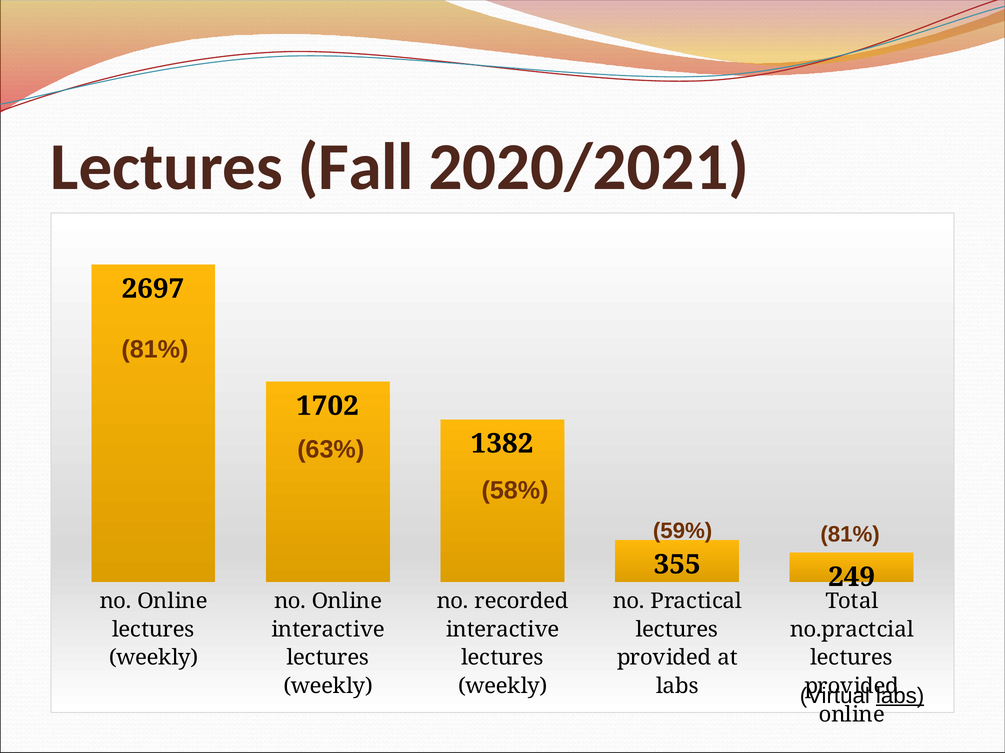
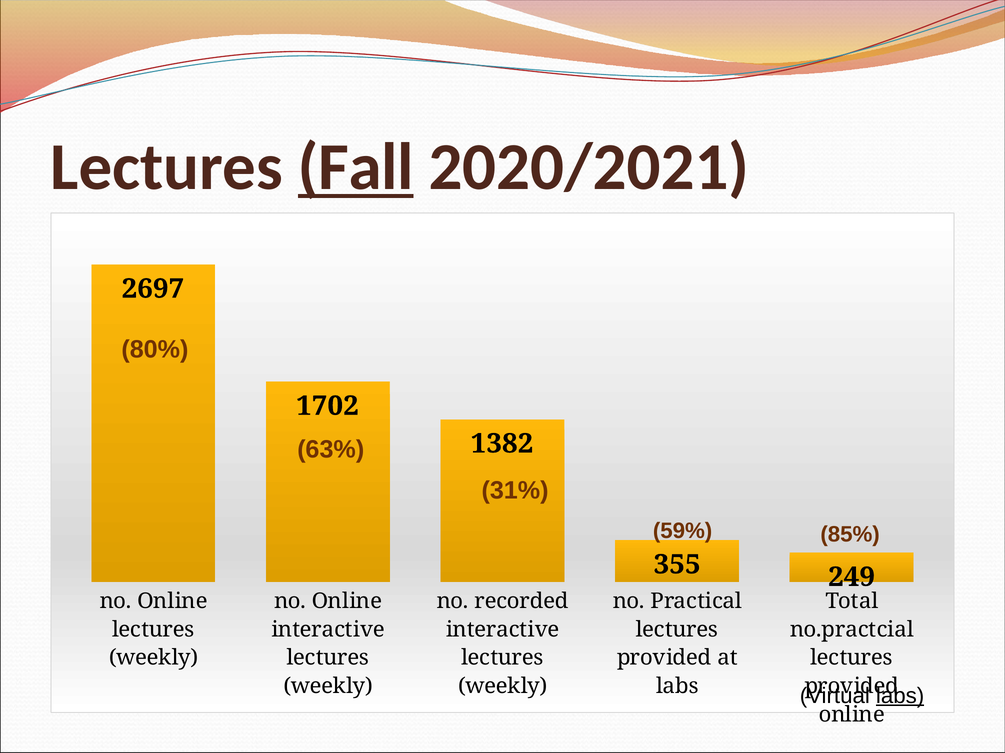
Fall underline: none -> present (356, 168)
81%: 81% -> 80% (155, 350)
58%: 58% -> 31% (515, 491)
81%: 81% -> 85% (850, 535)
